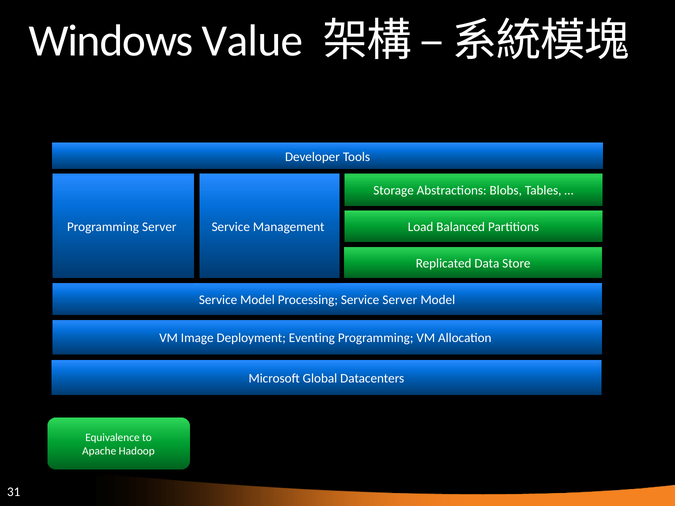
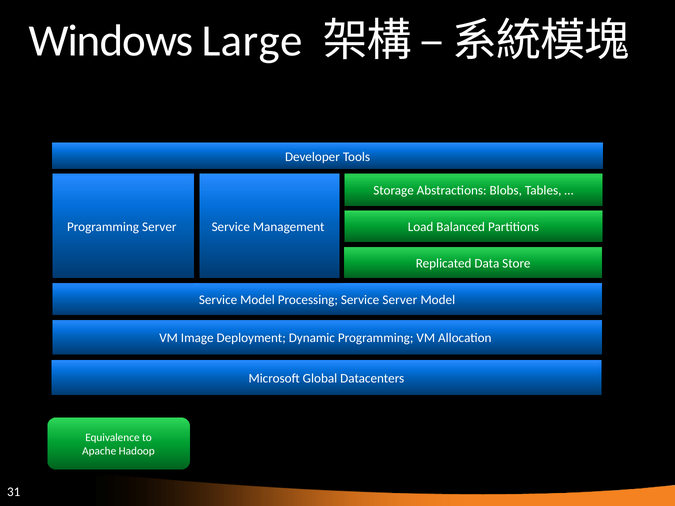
Value: Value -> Large (252, 41)
Eventing: Eventing -> Dynamic (312, 338)
